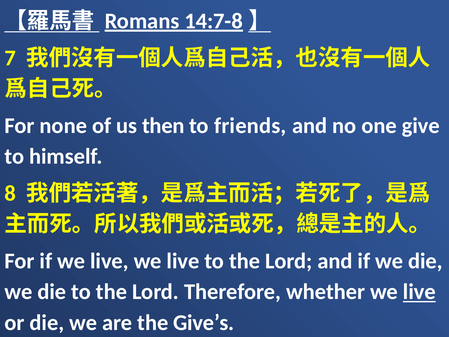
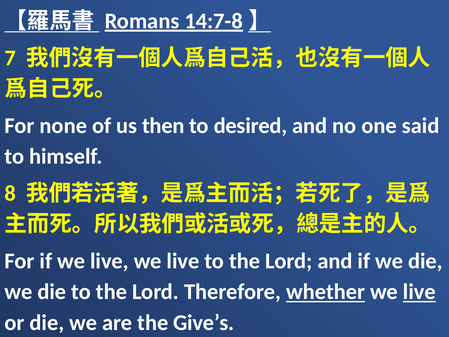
friends: friends -> desired (250, 126)
give: give -> said (421, 126)
whether underline: none -> present (326, 292)
